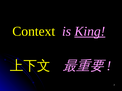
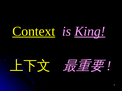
Context underline: none -> present (34, 32)
